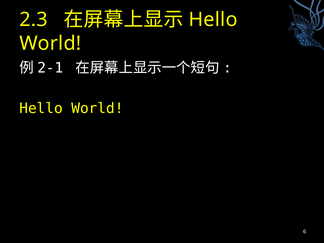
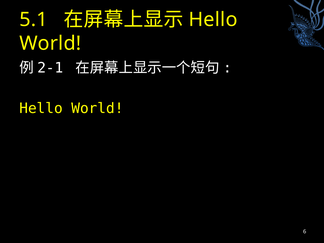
2.3: 2.3 -> 5.1 (34, 19)
